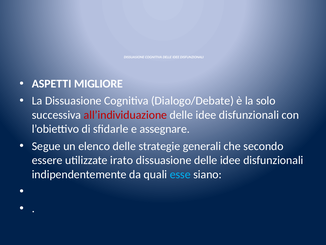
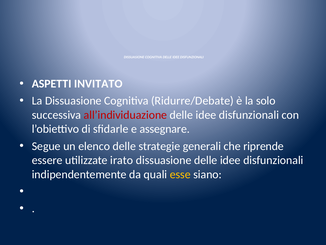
MIGLIORE: MIGLIORE -> INVITATO (98, 84)
Dialogo/Debate: Dialogo/Debate -> Ridurre/Debate (192, 101)
secondo: secondo -> riprende (264, 146)
esse colour: light blue -> yellow (180, 174)
